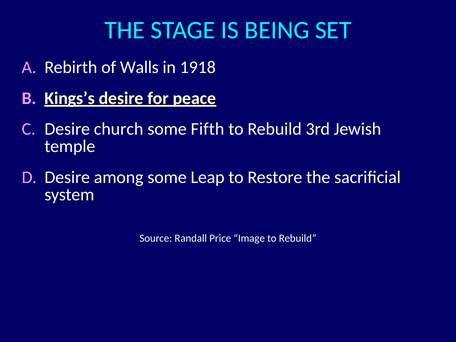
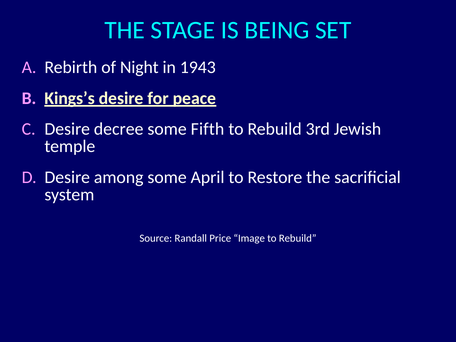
Walls: Walls -> Night (139, 67)
1918: 1918 -> 1943 (198, 67)
church: church -> decree (119, 129)
Leap: Leap -> April (208, 177)
